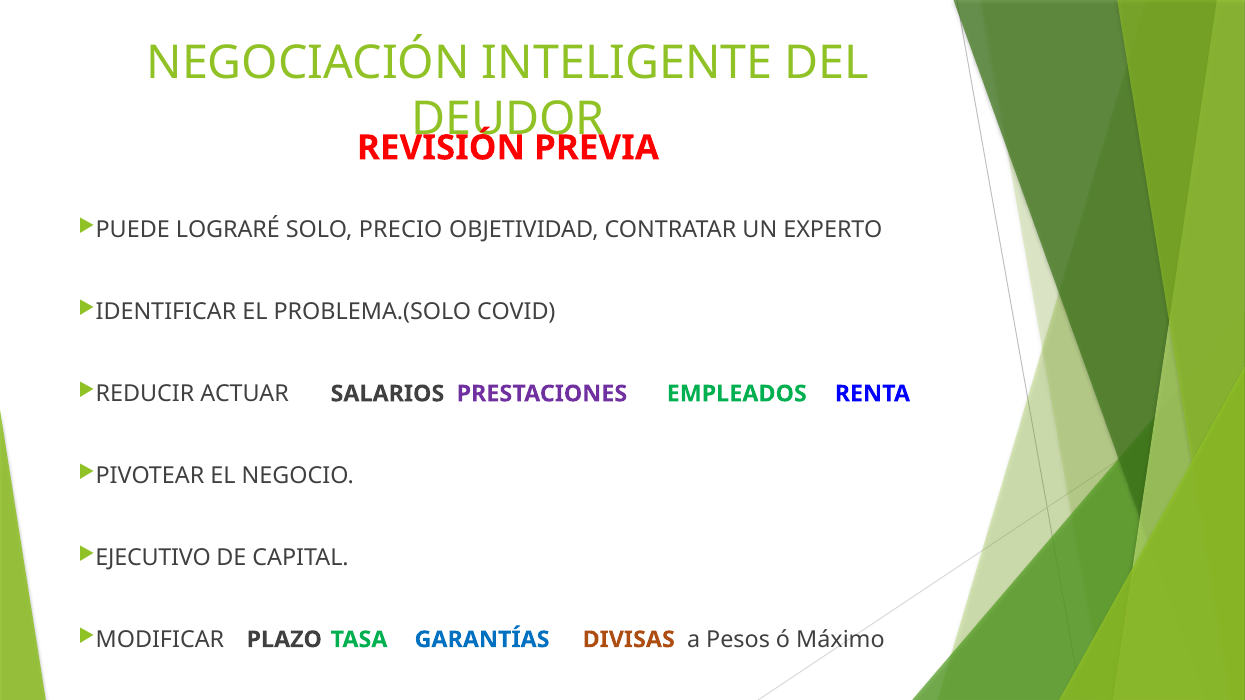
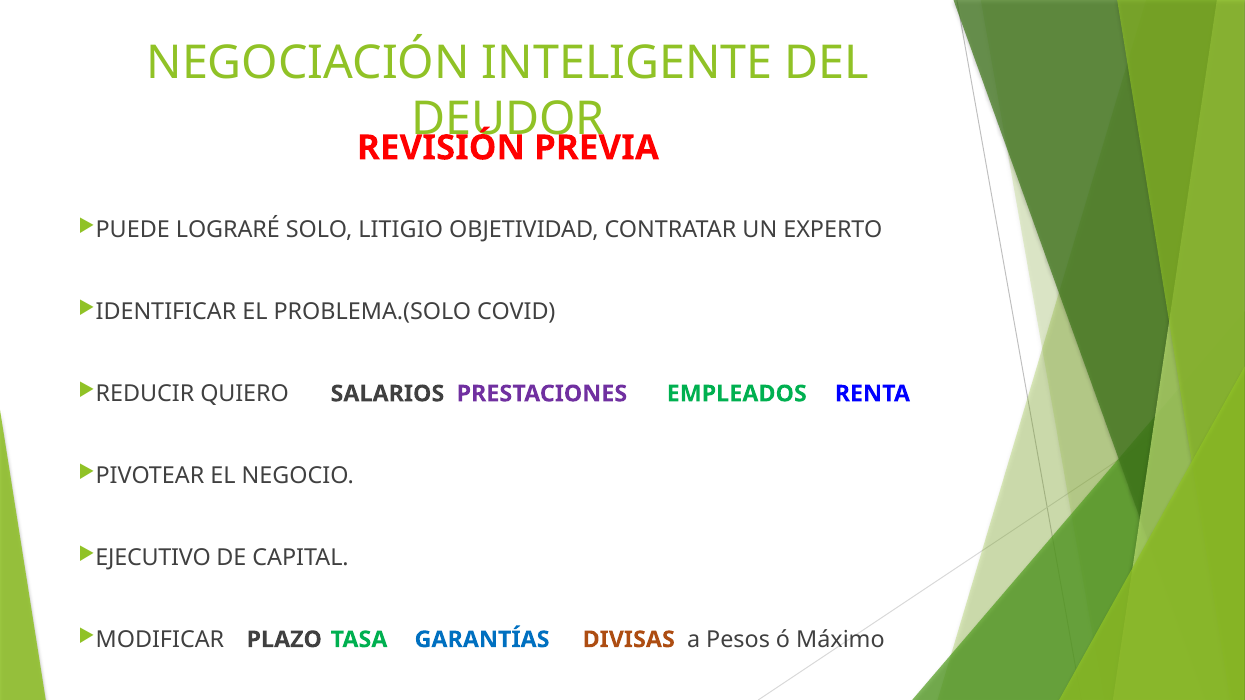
PRECIO: PRECIO -> LITIGIO (401, 230)
ACTUAR: ACTUAR -> QUIERO (245, 394)
